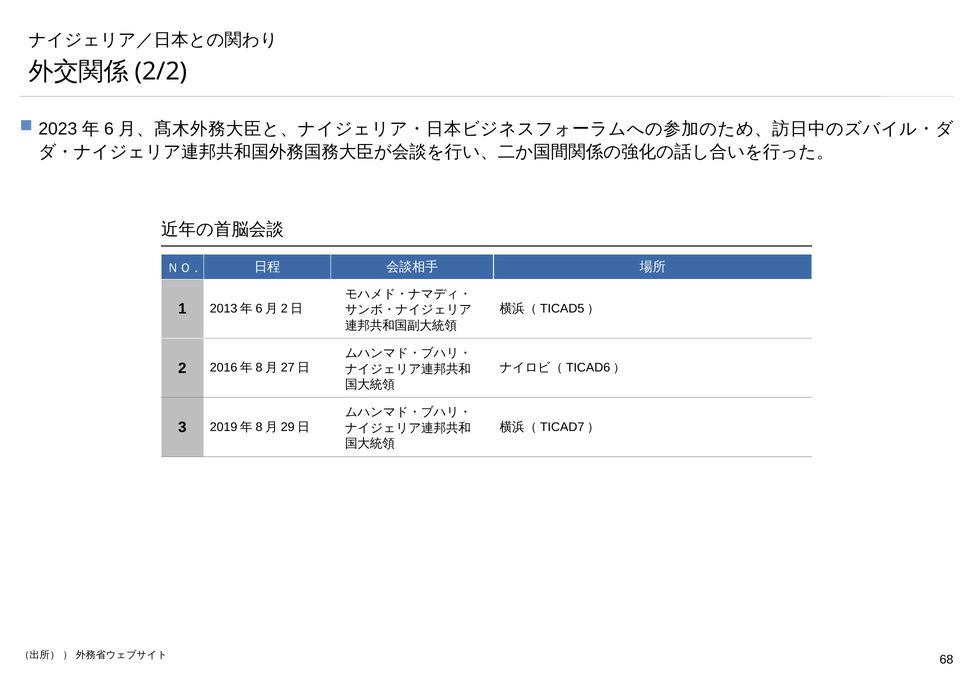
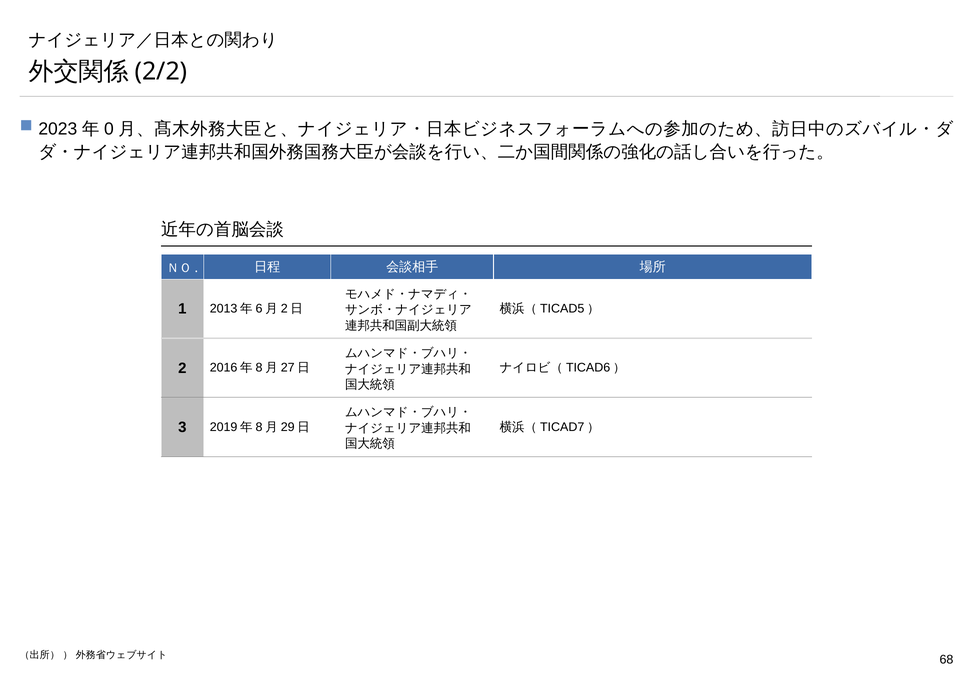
6: 6 -> 0 (109, 129)
